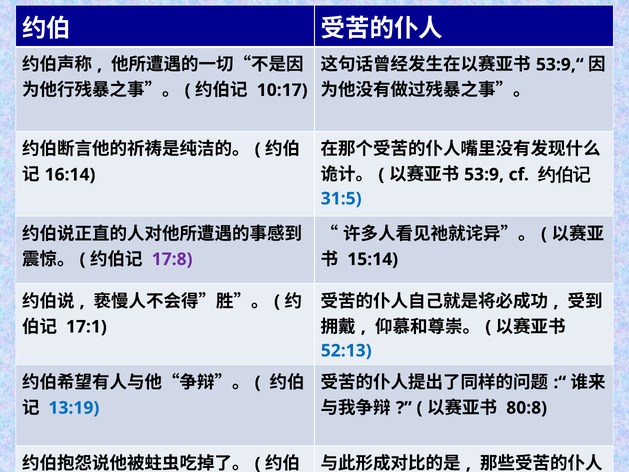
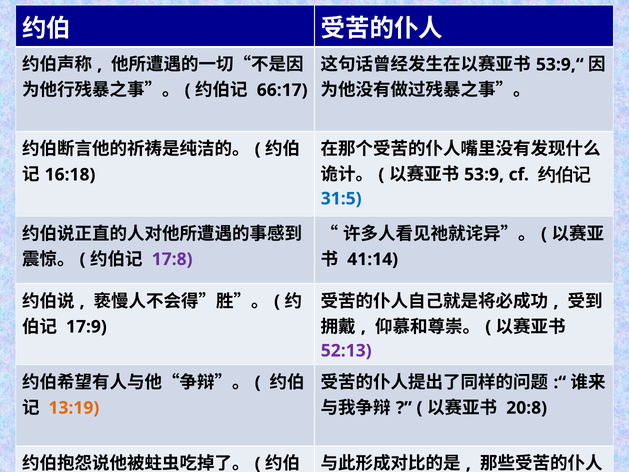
10:17: 10:17 -> 66:17 (282, 90)
16:14: 16:14 -> 16:18 (70, 175)
15:14: 15:14 -> 41:14 (373, 259)
17:1: 17:1 -> 17:9 (86, 327)
52:13 colour: blue -> purple (346, 350)
13:19 colour: blue -> orange (74, 408)
80:8: 80:8 -> 20:8 (527, 408)
